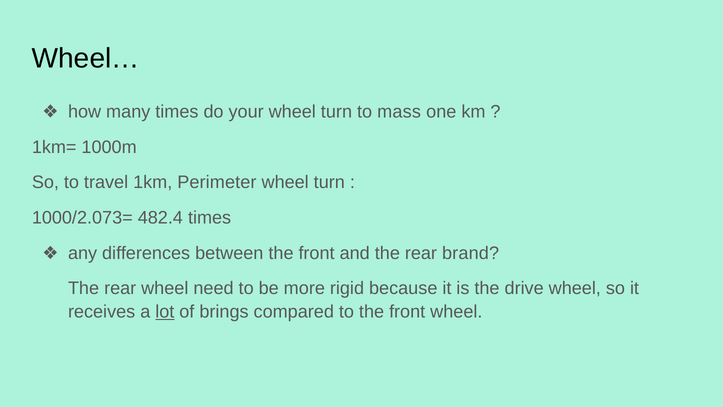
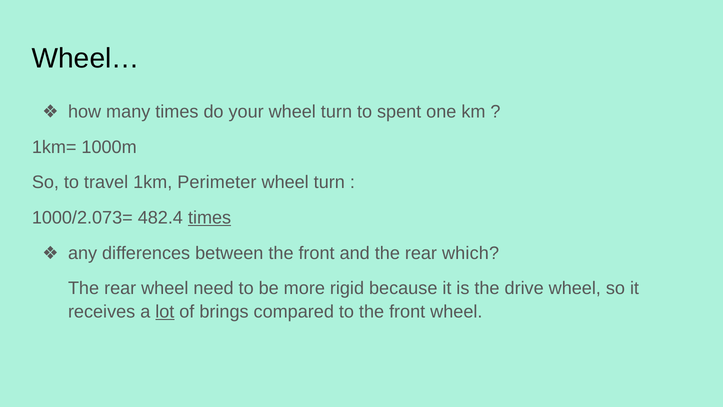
mass: mass -> spent (399, 112)
times underline: none -> present (210, 218)
brand: brand -> which (471, 253)
